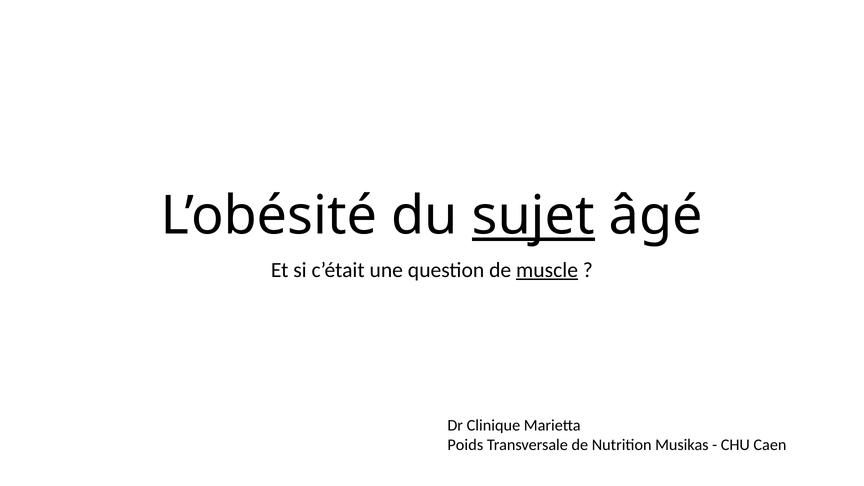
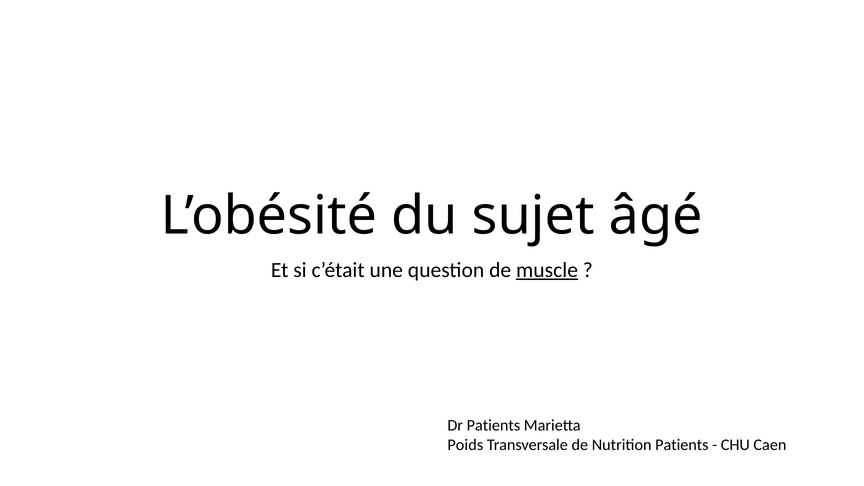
sujet underline: present -> none (533, 216)
Dr Clinique: Clinique -> Patients (493, 426)
Nutrition Musikas: Musikas -> Patients (682, 445)
